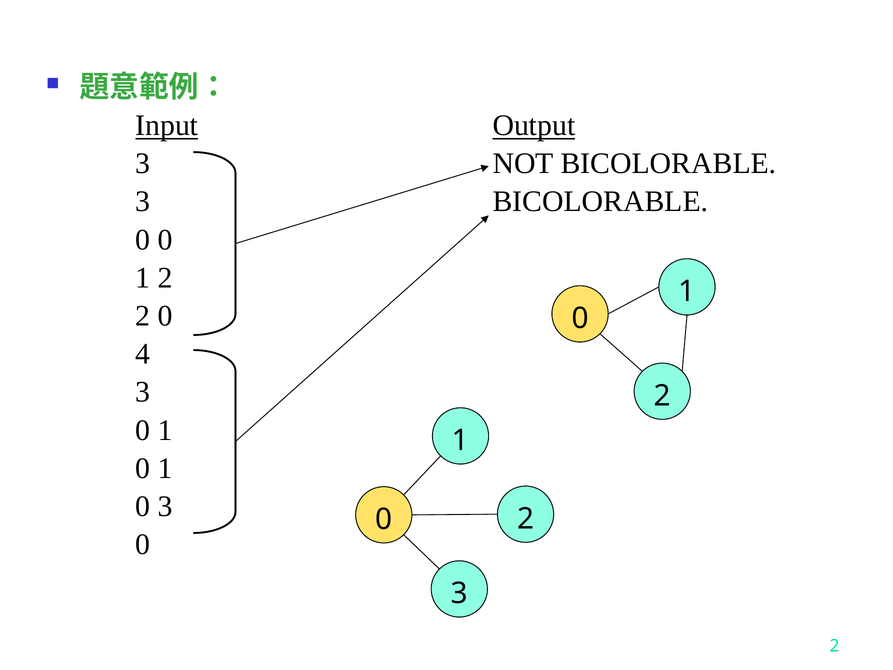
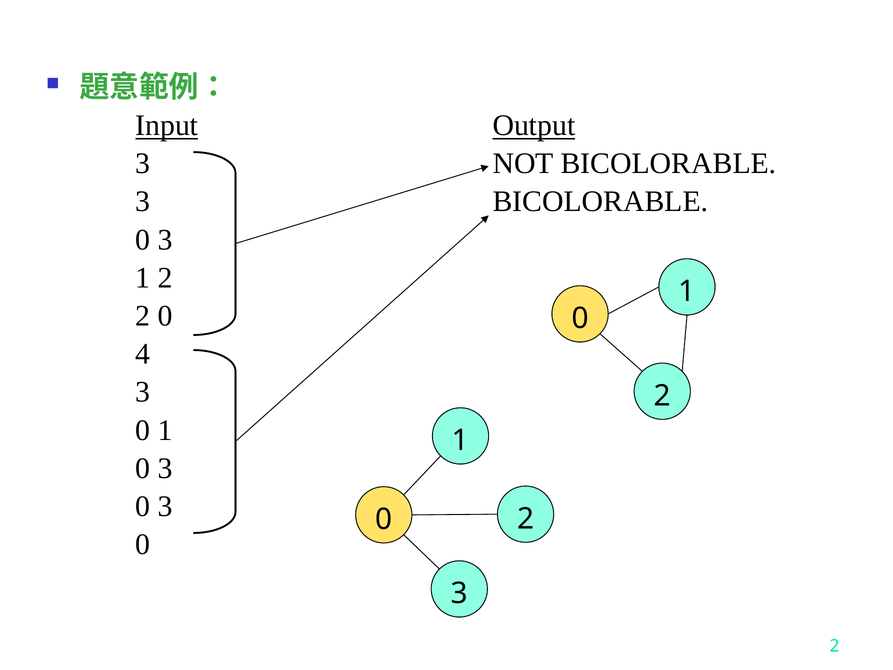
0: 0 -> 3 (165, 240)
1: 1 -> 3 (165, 468)
